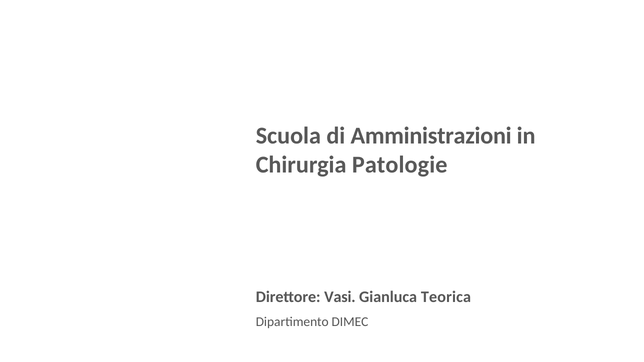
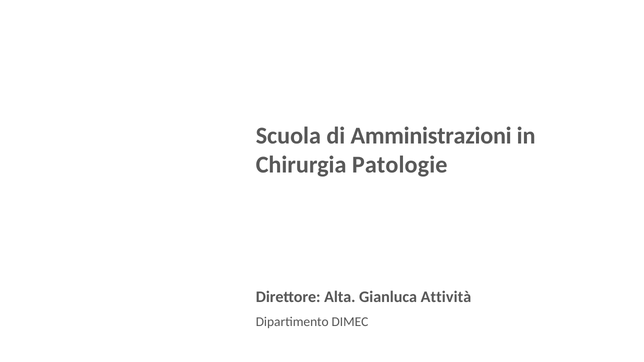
Vasi: Vasi -> Alta (340, 297)
Teorica: Teorica -> Attività (446, 297)
